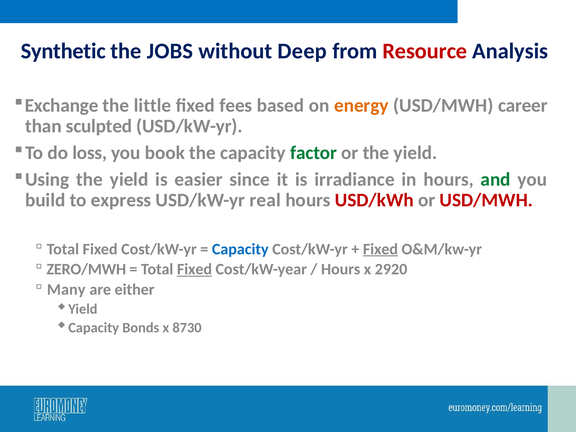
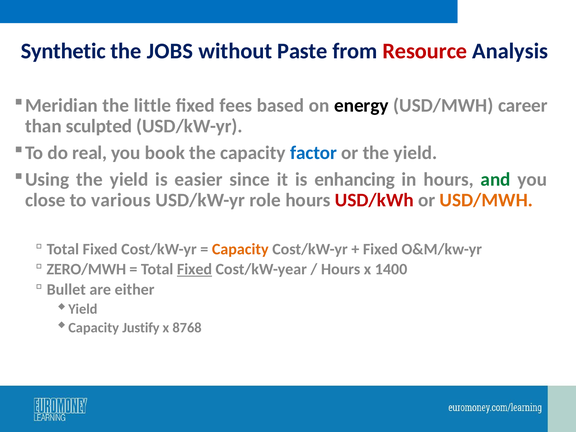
Deep: Deep -> Paste (302, 51)
Exchange: Exchange -> Meridian (61, 105)
energy colour: orange -> black (361, 105)
loss: loss -> real (90, 153)
factor colour: green -> blue (314, 153)
irradiance: irradiance -> enhancing (355, 180)
build: build -> close (45, 200)
express: express -> various (121, 200)
real: real -> role (265, 200)
USD/MWH colour: red -> orange (486, 200)
Capacity colour: blue -> orange (240, 249)
Fixed underline: present -> none (380, 249)
2920: 2920 -> 1400 (391, 269)
Many: Many -> Bullet (66, 290)
Bonds: Bonds -> Justify (141, 328)
8730: 8730 -> 8768 (187, 328)
